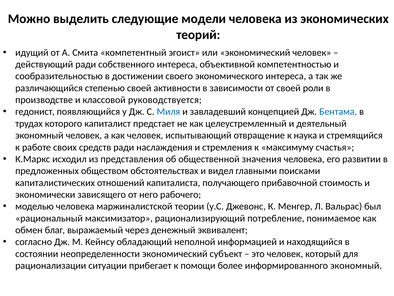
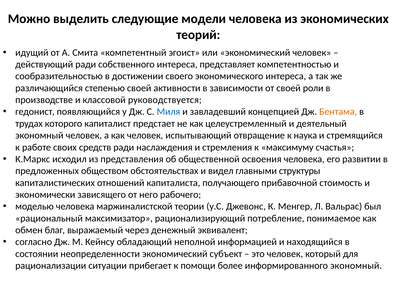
объективной: объективной -> представляет (227, 64)
Бентама colour: blue -> orange (338, 112)
значения: значения -> освоения (262, 159)
поисками: поисками -> структуры (300, 171)
